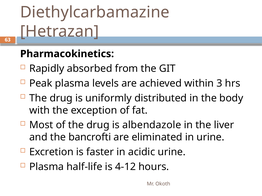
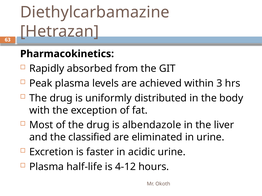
bancrofti: bancrofti -> classified (90, 138)
